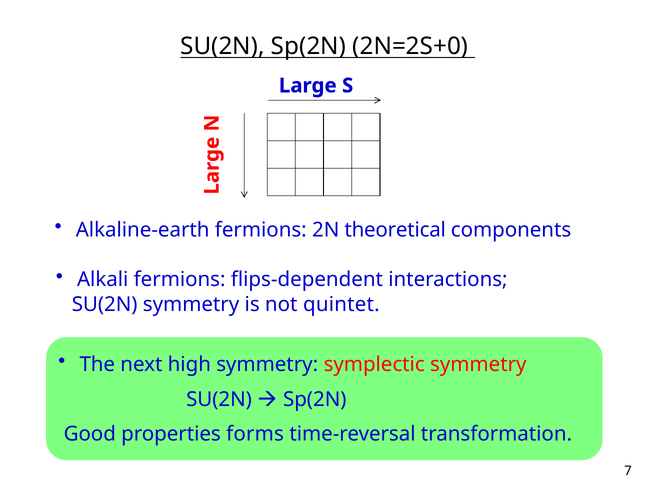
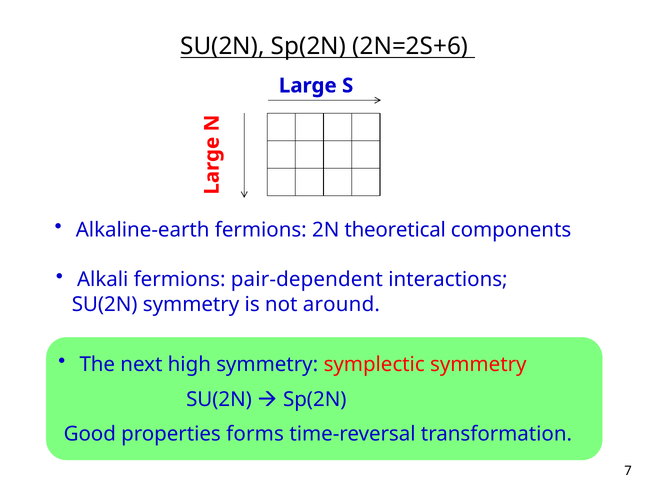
2N=2S+0: 2N=2S+0 -> 2N=2S+6 (410, 46)
flips-dependent: flips-dependent -> pair-dependent (307, 280)
quintet: quintet -> around (341, 304)
